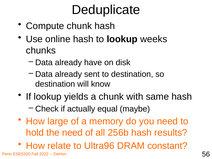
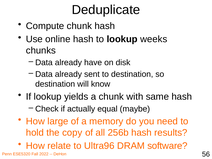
the need: need -> copy (72, 133)
constant: constant -> software (167, 146)
